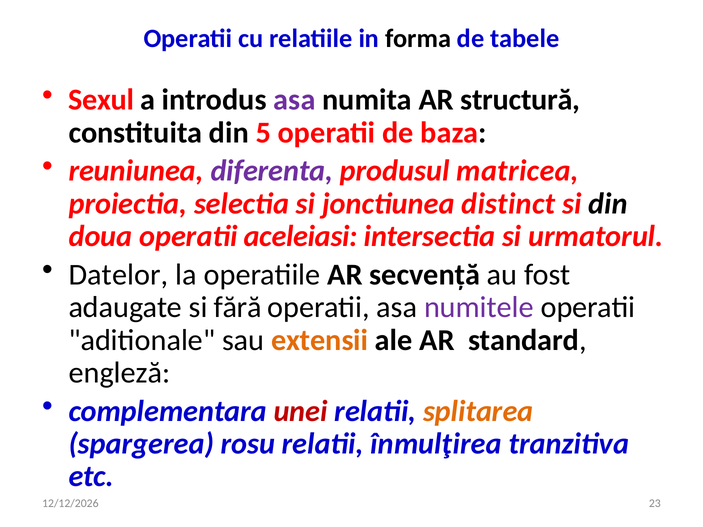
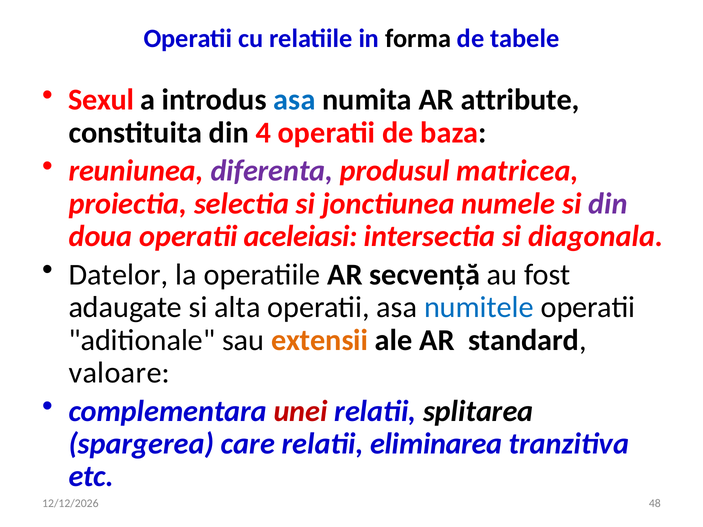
asa colour: purple -> blue (294, 100)
structură: structură -> attribute (520, 100)
5: 5 -> 4 (263, 133)
distinct: distinct -> numele (508, 204)
din colour: black -> purple (608, 204)
urmatorul: urmatorul -> diagonala (596, 236)
fără: fără -> alta (237, 307)
numitele colour: purple -> blue (479, 307)
engleză: engleză -> valoare (119, 373)
splitarea colour: orange -> black (478, 411)
rosu: rosu -> care (248, 444)
înmulţirea: înmulţirea -> eliminarea (436, 444)
23: 23 -> 48 (655, 503)
